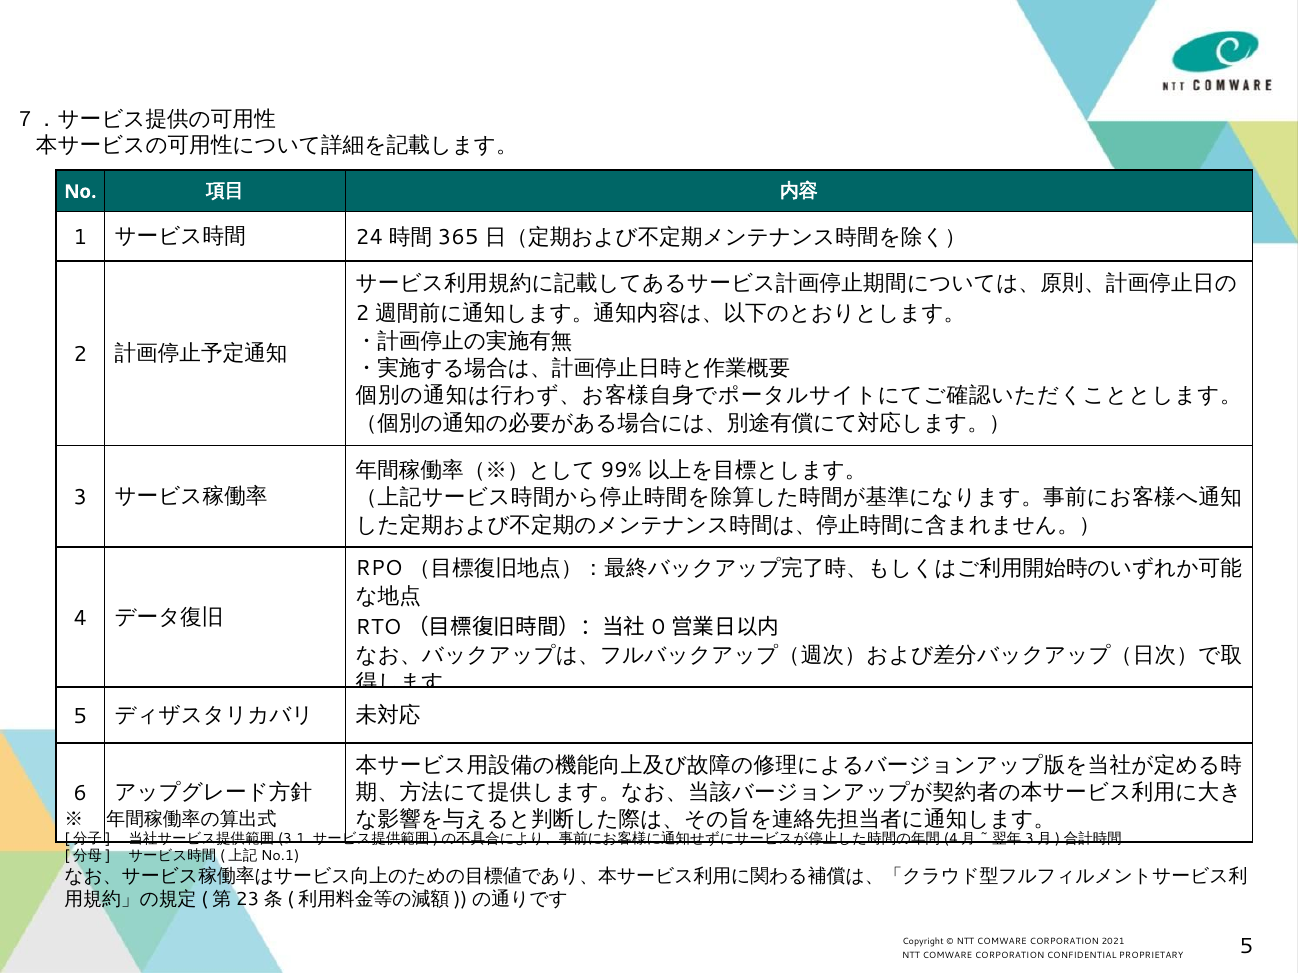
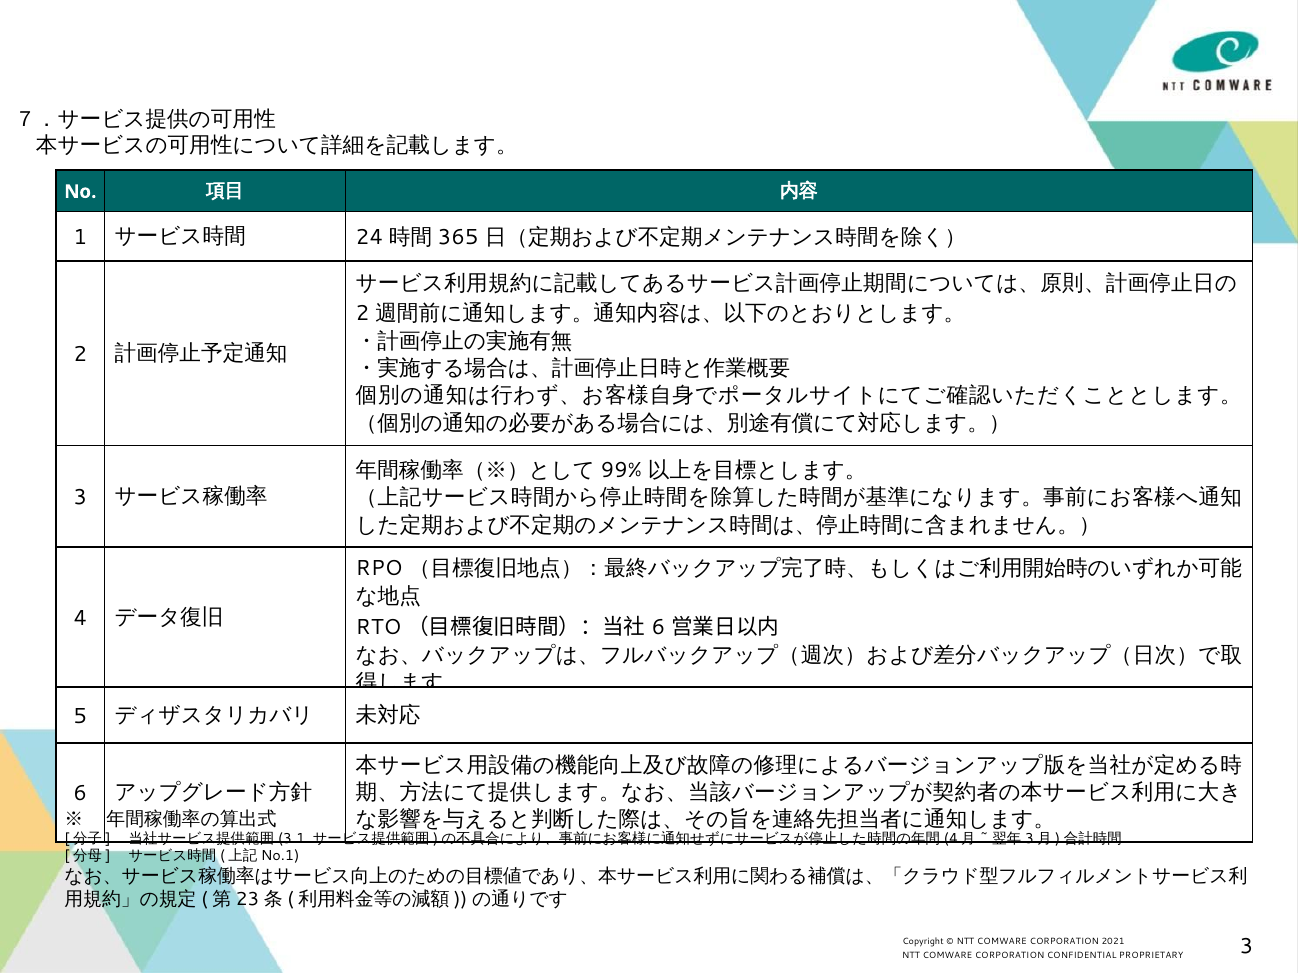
0: 0 -> 6 (658, 628)
5: 5 -> 3 (1247, 947)
